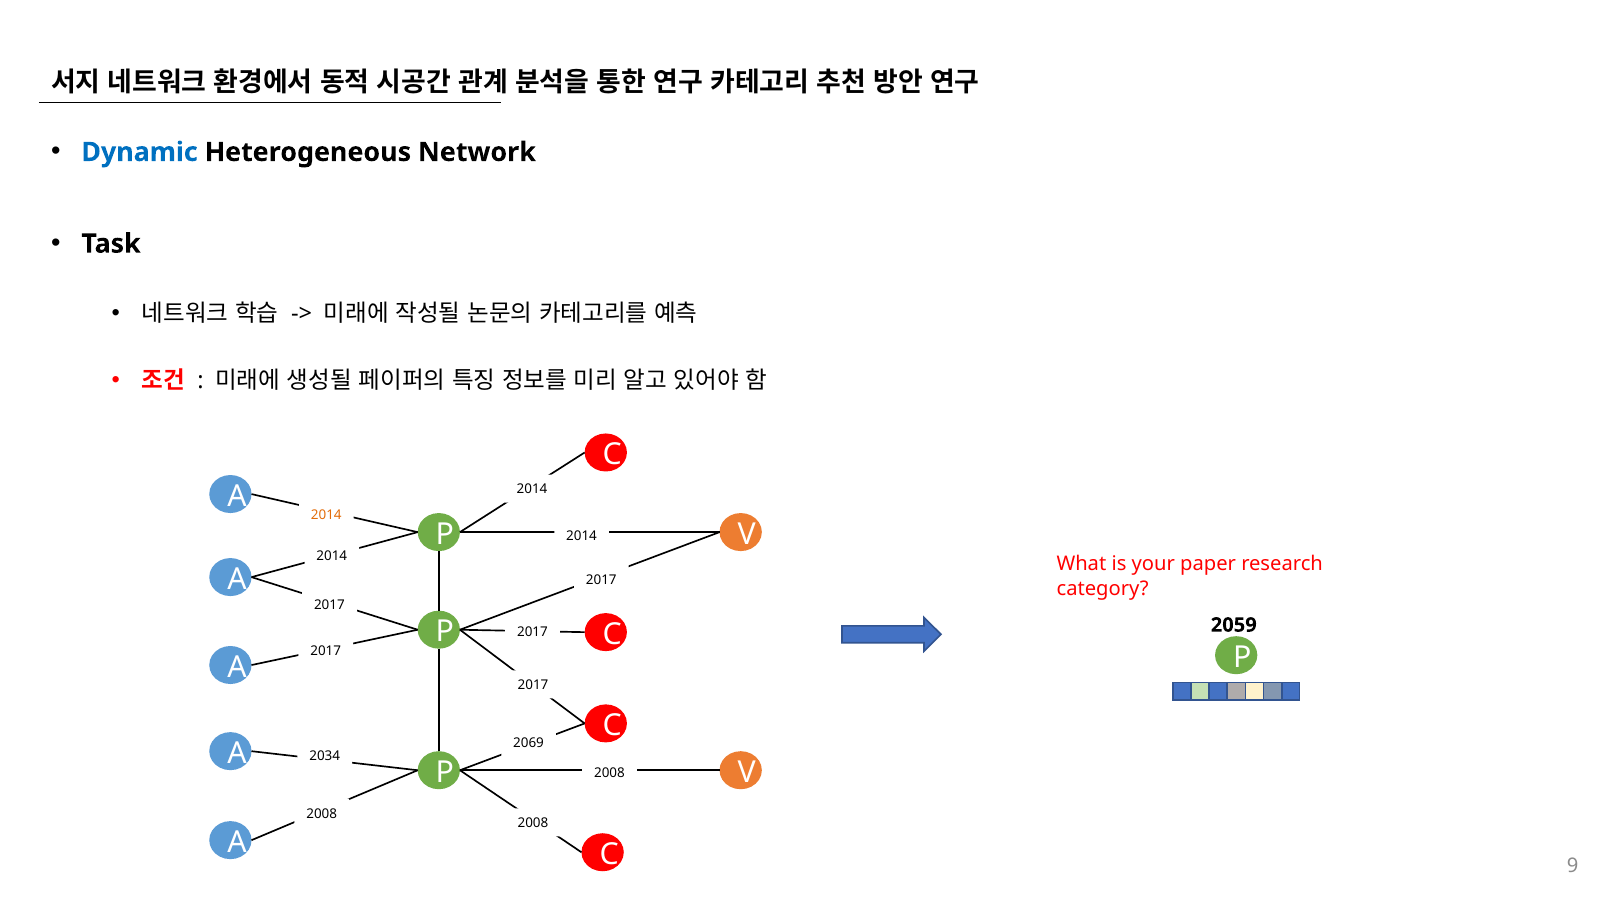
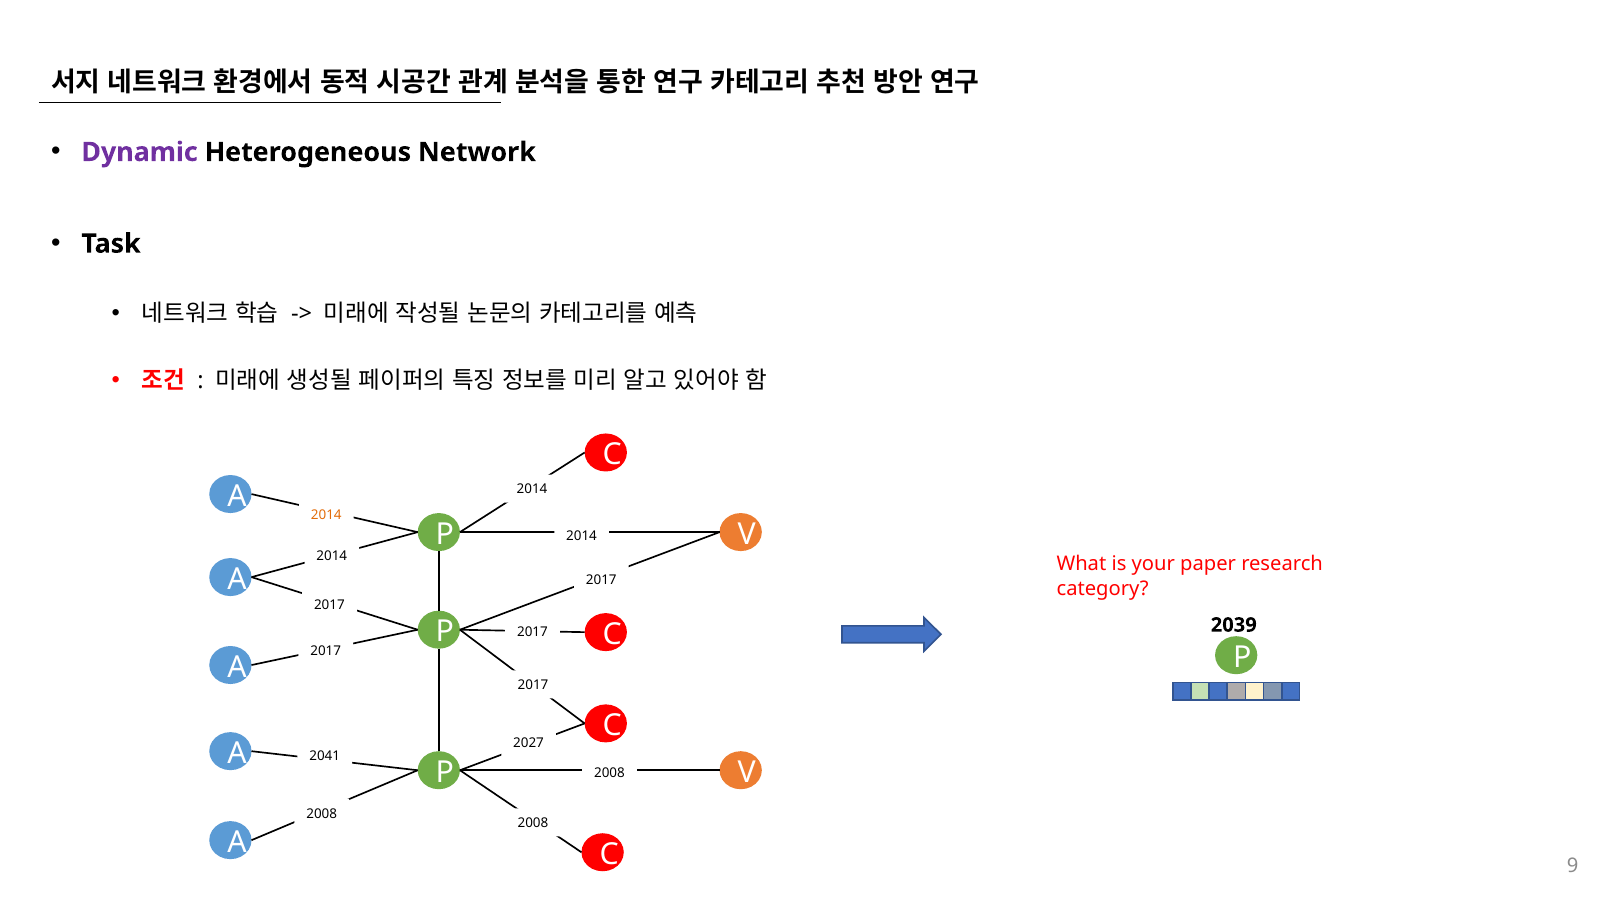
Dynamic colour: blue -> purple (140, 152)
2059: 2059 -> 2039 (1234, 625)
2069: 2069 -> 2027 (529, 744)
2034: 2034 -> 2041 (325, 756)
